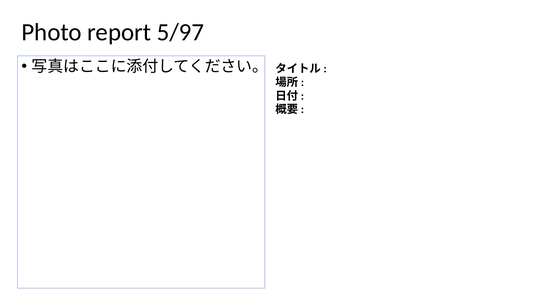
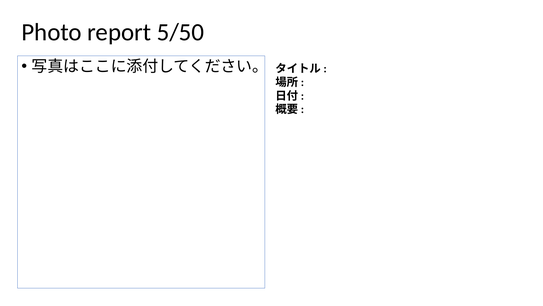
5/97: 5/97 -> 5/50 (180, 32)
